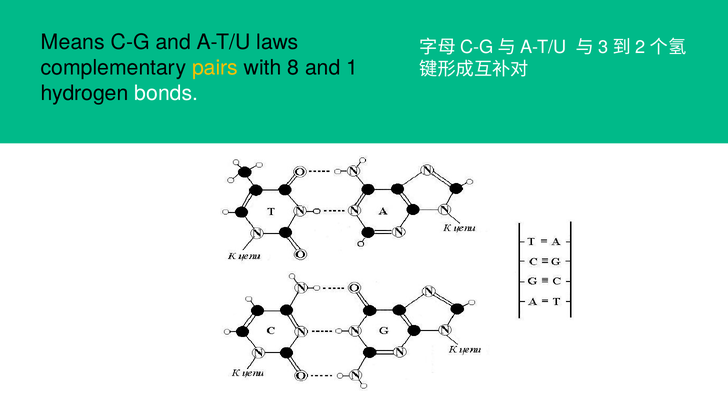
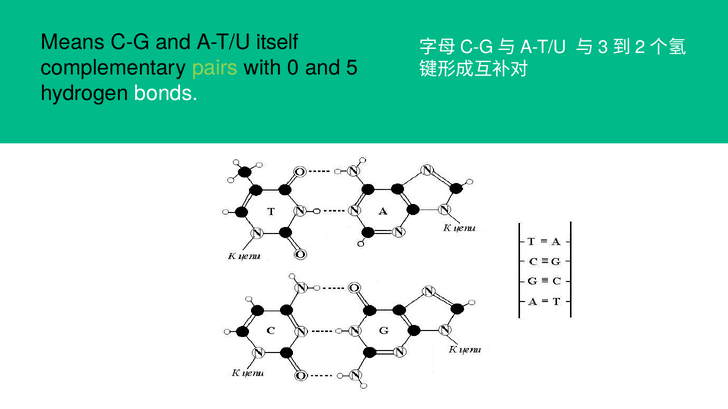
laws: laws -> itself (278, 42)
pairs colour: yellow -> light green (215, 68)
8: 8 -> 0 (293, 68)
1: 1 -> 5 (352, 68)
